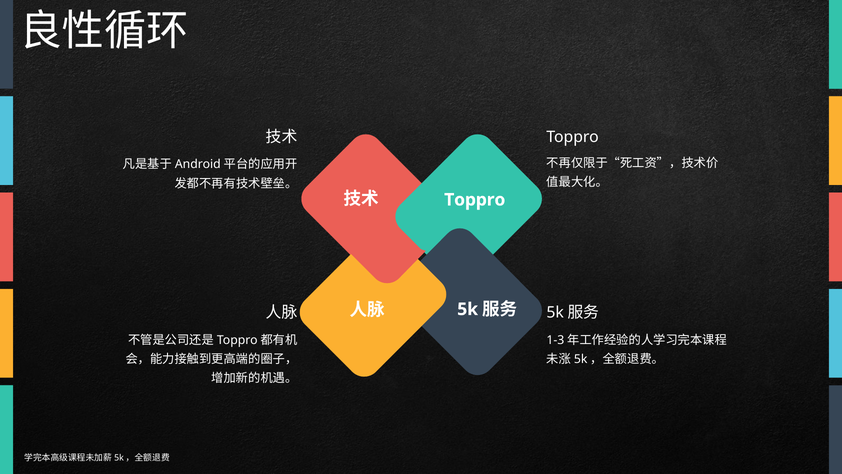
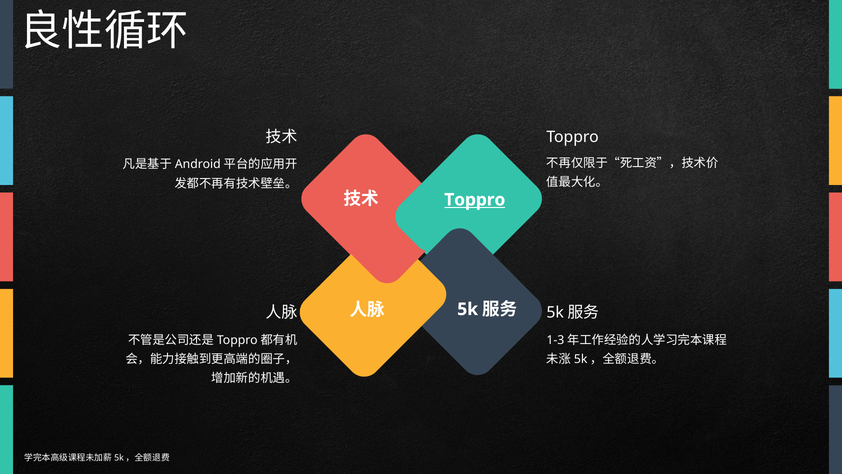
Toppro underline: none -> present (475, 200)
